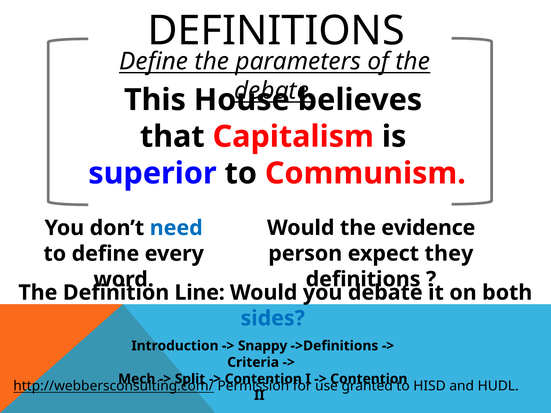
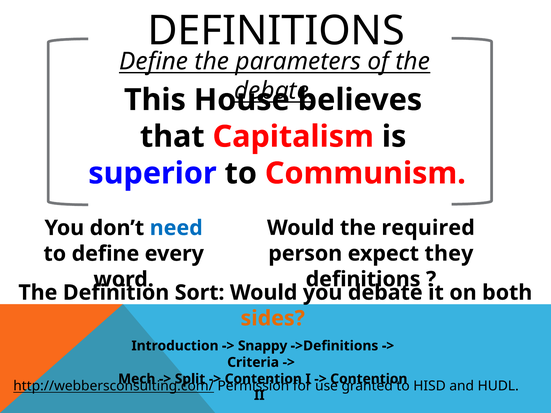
evidence: evidence -> required (428, 228)
Line: Line -> Sort (200, 293)
sides colour: blue -> orange (273, 319)
